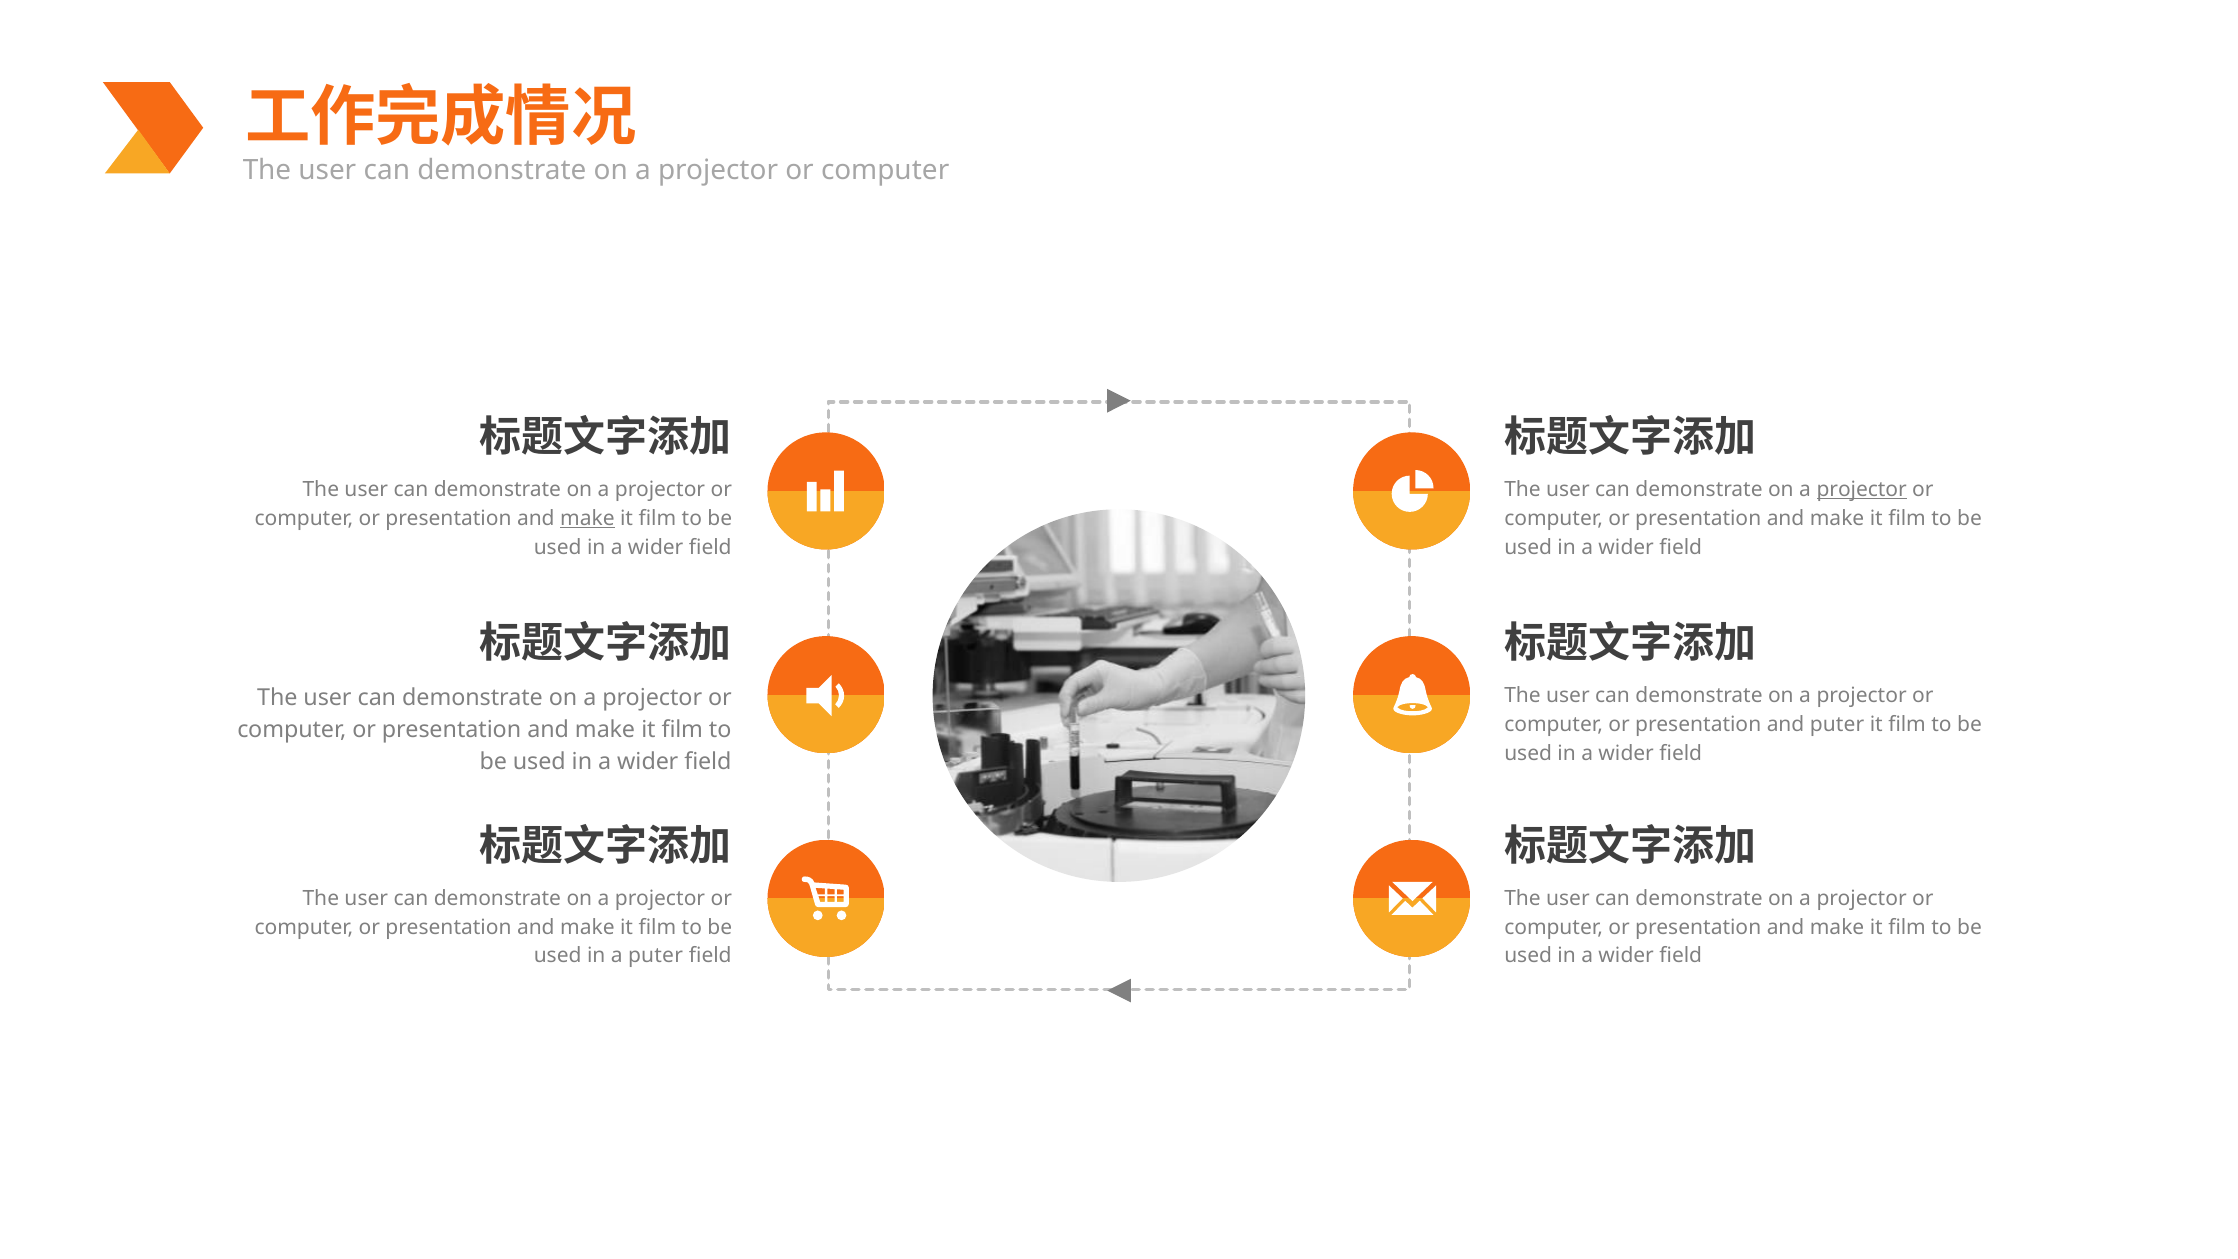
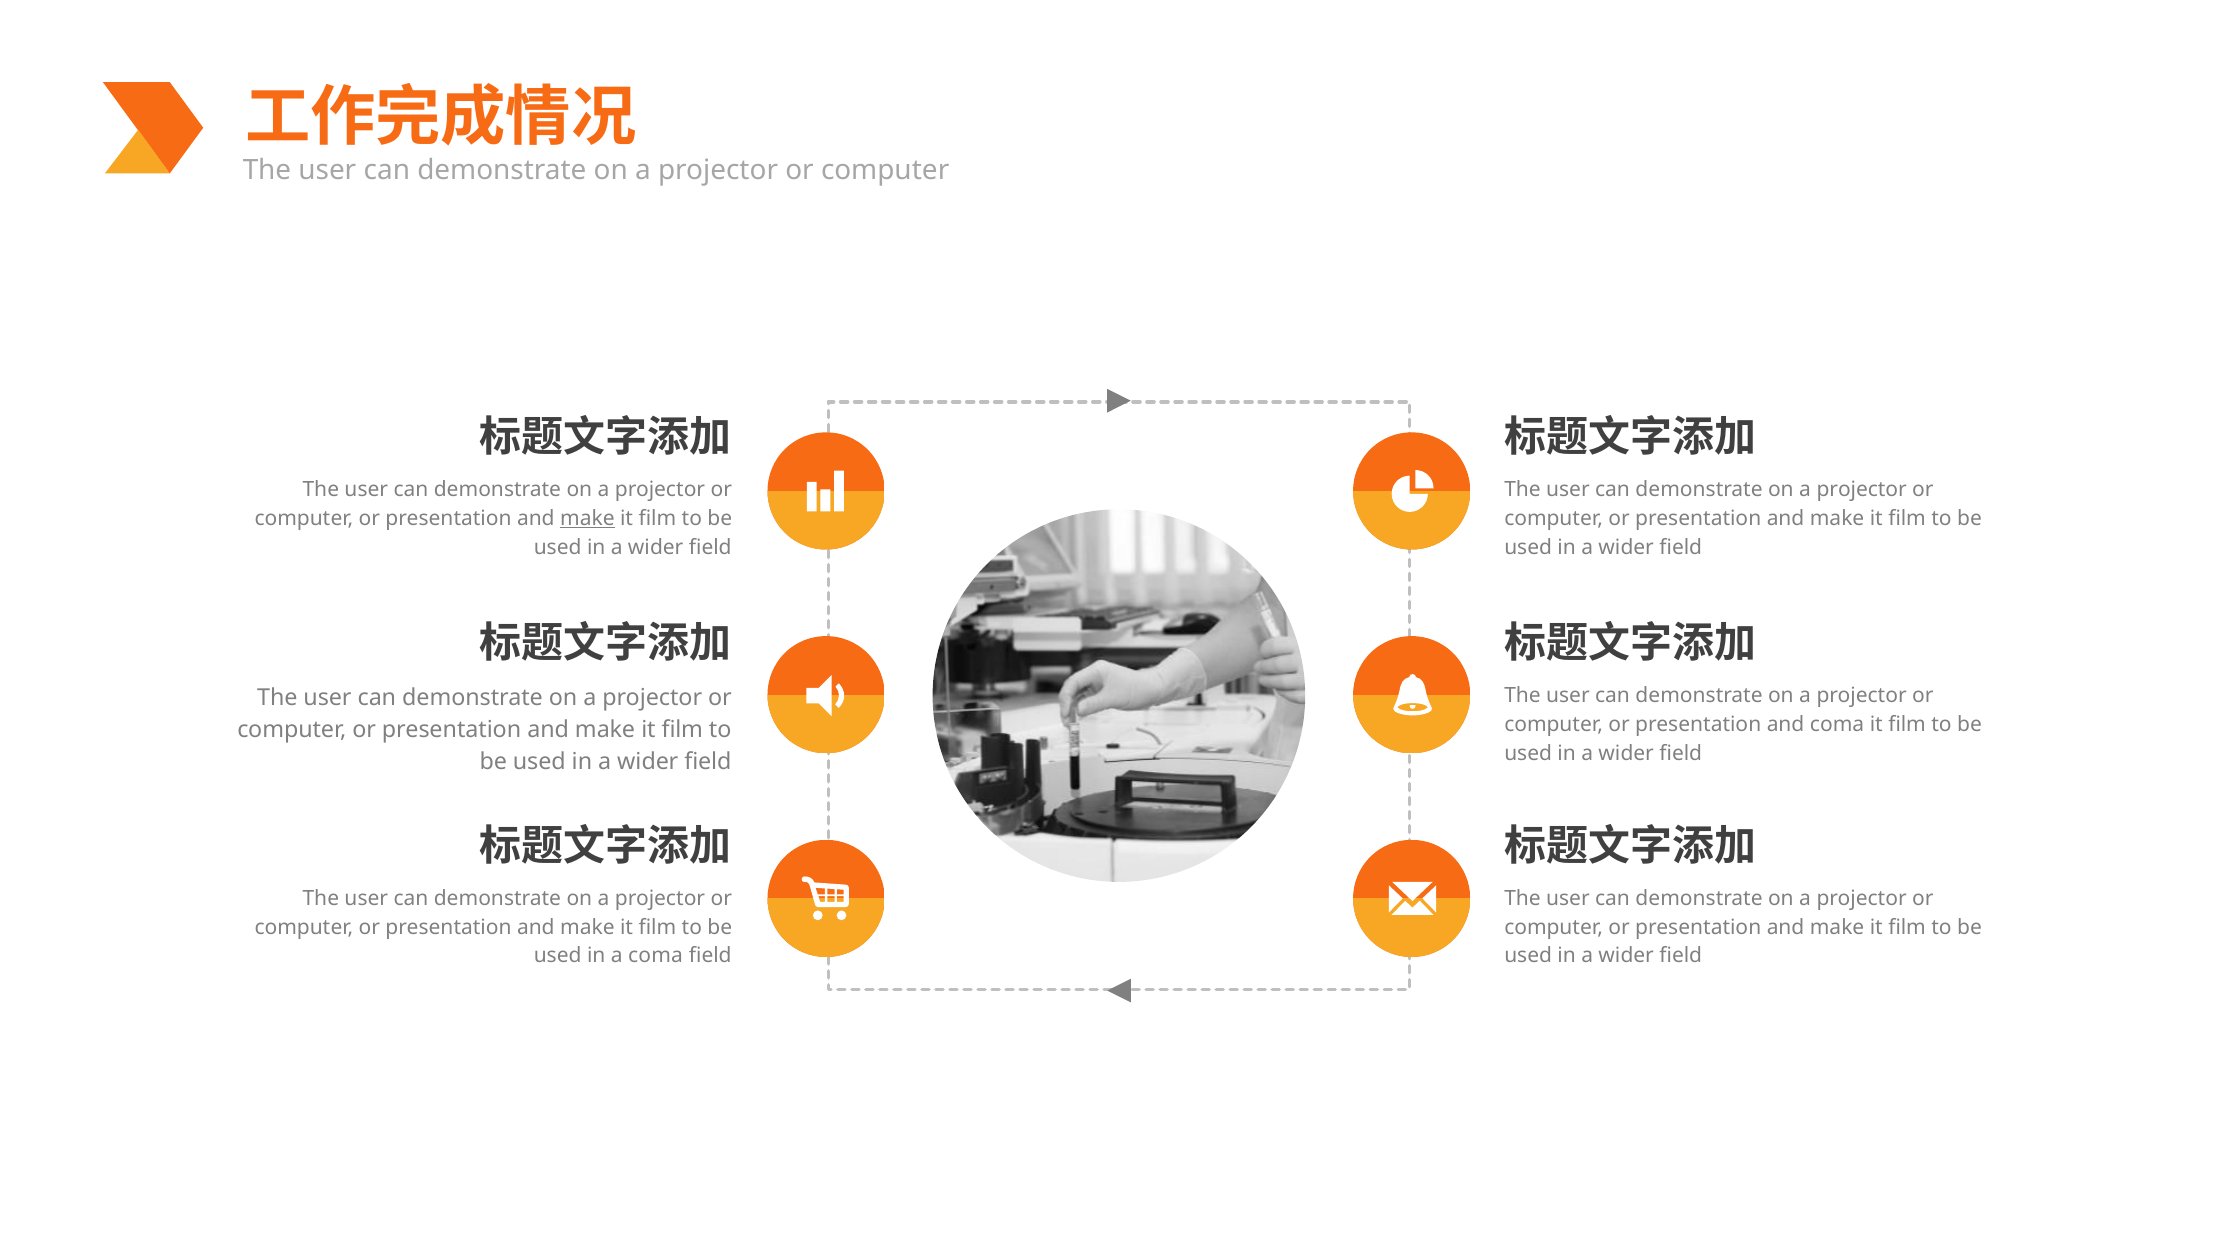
projector underline: present -> none (1862, 490)
and puter: puter -> coma (1837, 724)
a puter: puter -> coma (656, 956)
